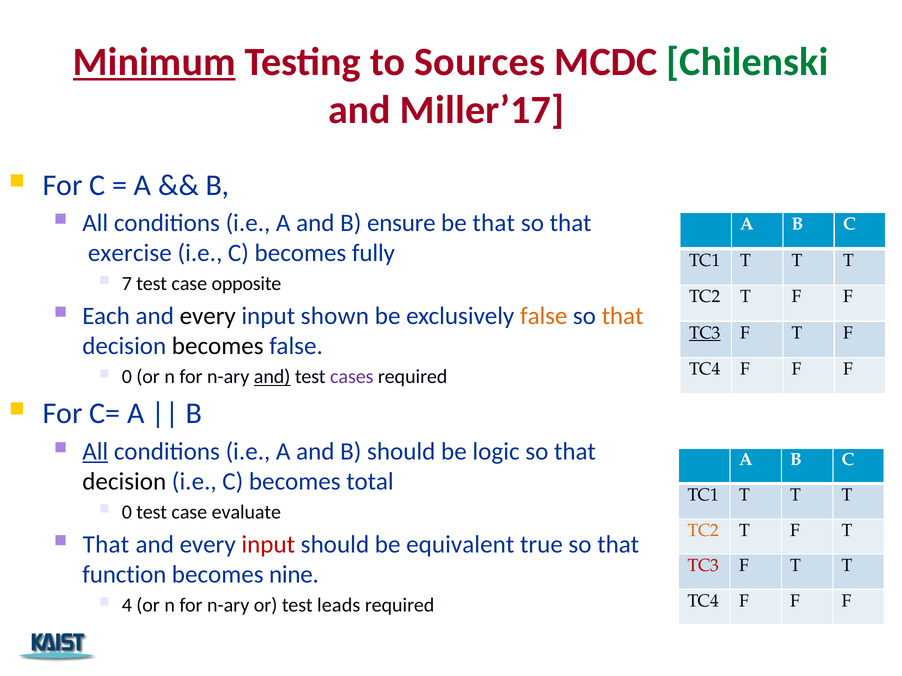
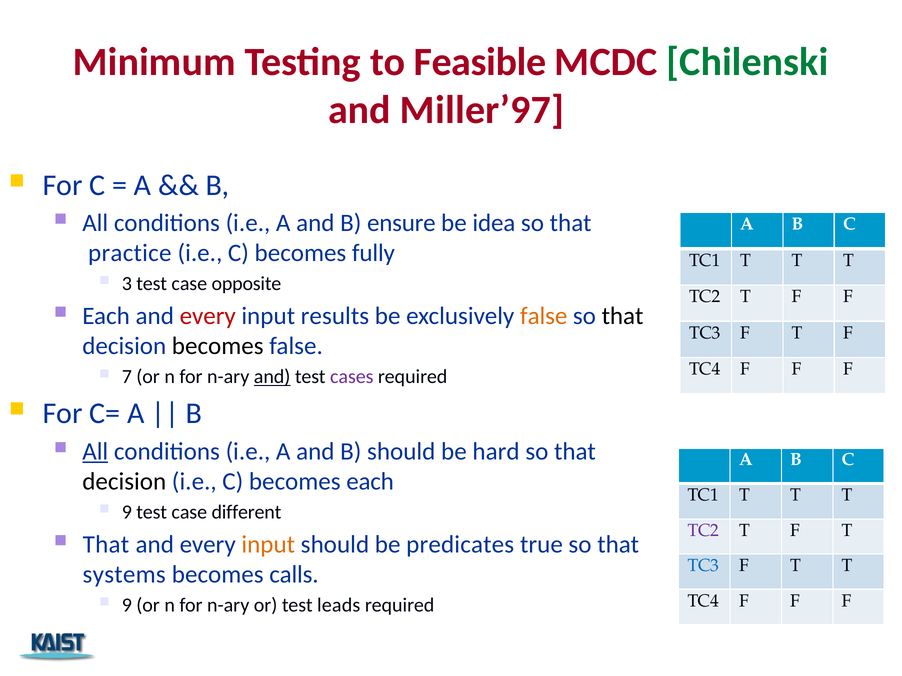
Minimum underline: present -> none (154, 62)
Sources: Sources -> Feasible (480, 62)
Miller’17: Miller’17 -> Miller’97 (482, 110)
be that: that -> idea (494, 223)
exercise: exercise -> practice (130, 253)
7: 7 -> 3 (127, 284)
every colour: black -> red (208, 316)
shown: shown -> results (335, 316)
that colour: orange -> black (623, 316)
TC3 underline: present -> none (705, 333)
0: 0 -> 7 (127, 377)
logic: logic -> hard (496, 452)
becomes total: total -> each (370, 482)
0: 0 -> 9 (127, 512)
evaluate: evaluate -> different (246, 512)
TC2 colour: orange -> purple (703, 531)
input colour: red -> orange (268, 545)
equivalent: equivalent -> predicates (460, 545)
TC3 colour: red -> blue (703, 566)
function: function -> systems (124, 575)
nine: nine -> calls (294, 575)
4: 4 -> 9 (127, 606)
